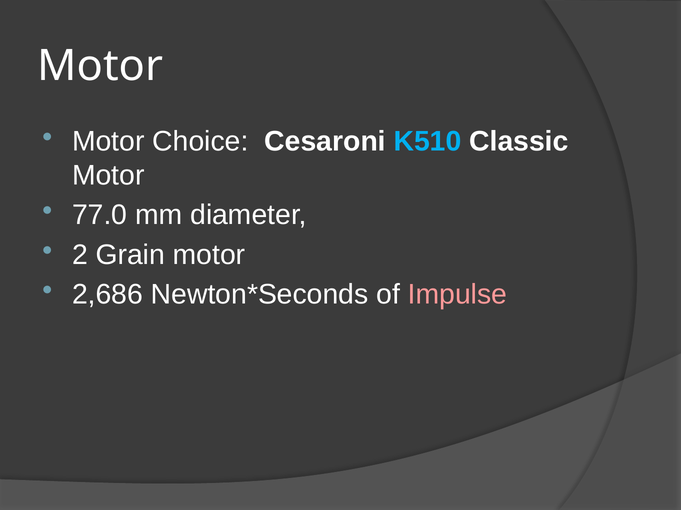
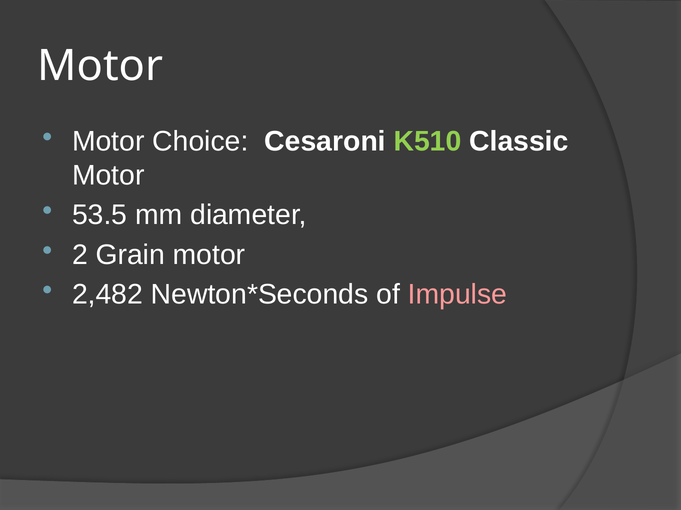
K510 colour: light blue -> light green (427, 142)
77.0: 77.0 -> 53.5 (100, 215)
2,686: 2,686 -> 2,482 (108, 295)
